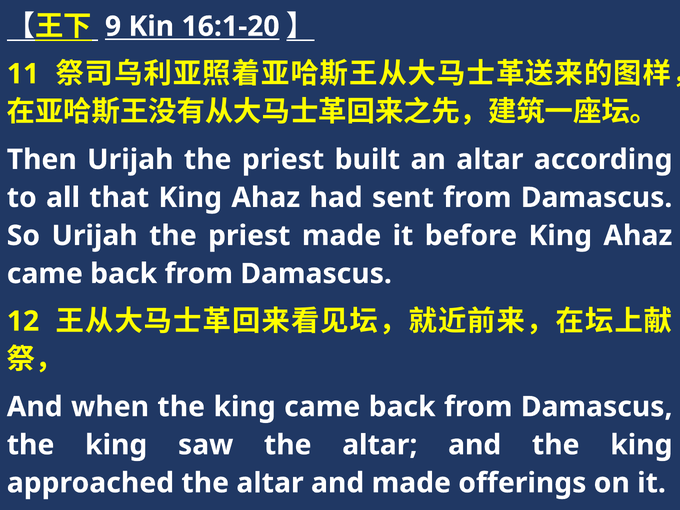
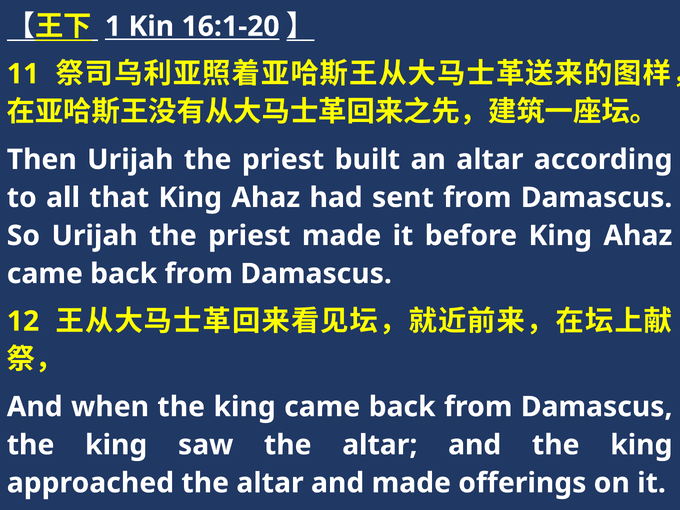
9: 9 -> 1 (113, 26)
